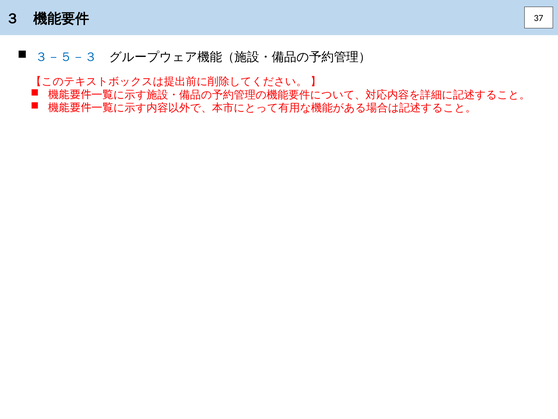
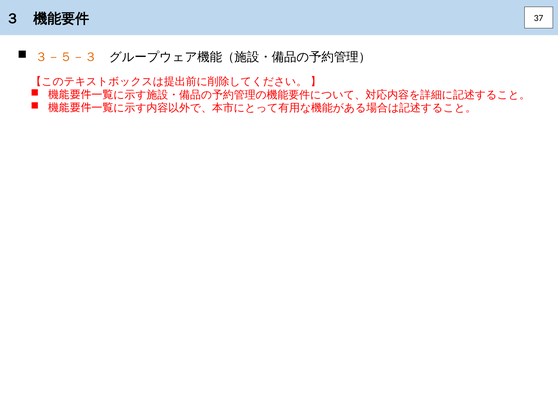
３－５－３ colour: blue -> orange (66, 57)
